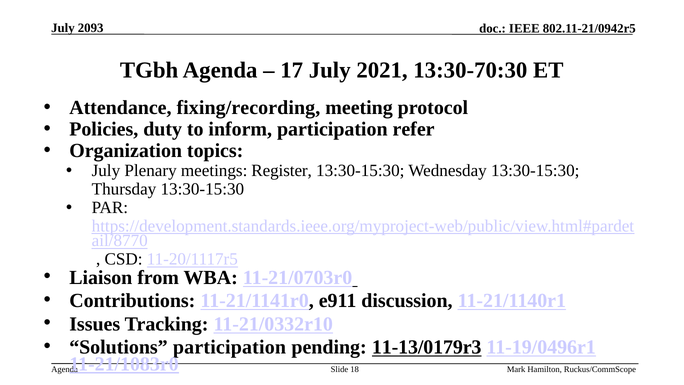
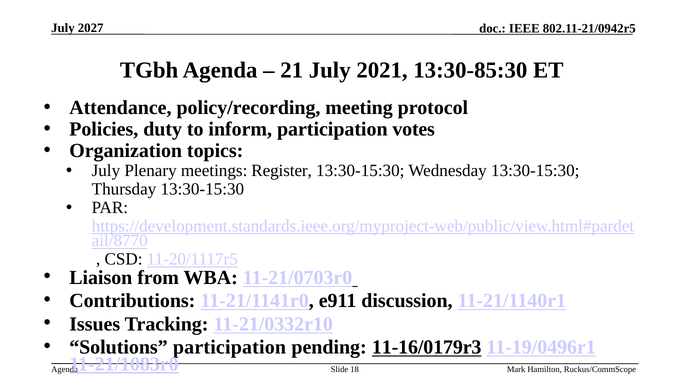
2093: 2093 -> 2027 (91, 28)
17: 17 -> 21 (292, 70)
13:30-70:30: 13:30-70:30 -> 13:30-85:30 (470, 70)
fixing/recording: fixing/recording -> policy/recording (248, 107)
refer: refer -> votes (414, 129)
11-13/0179r3: 11-13/0179r3 -> 11-16/0179r3 (427, 347)
